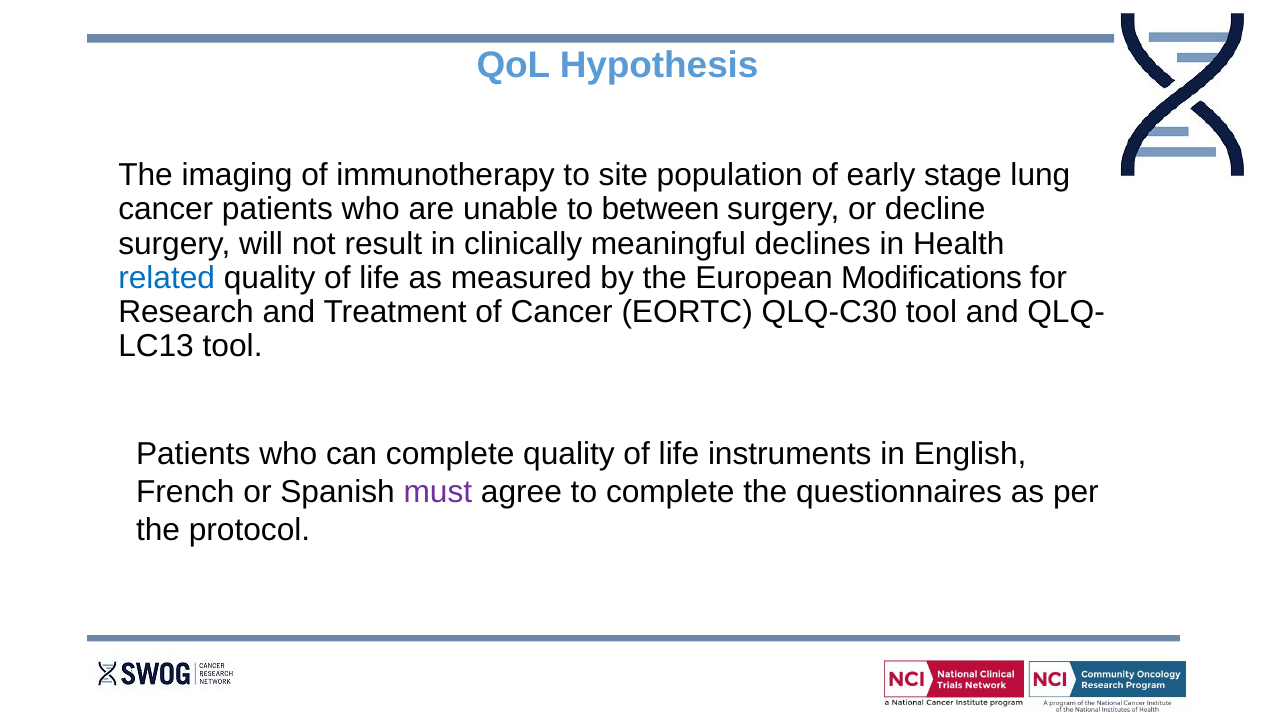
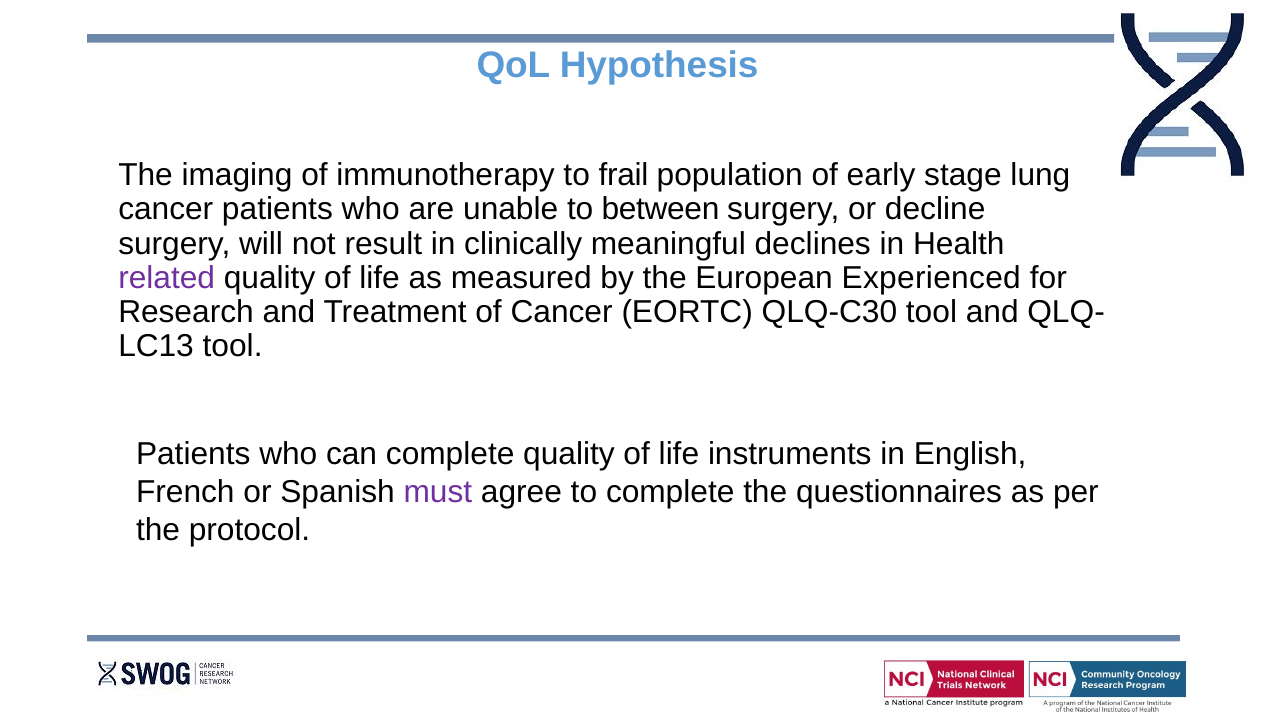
site: site -> frail (623, 175)
related colour: blue -> purple (167, 278)
Modifications: Modifications -> Experienced (931, 278)
